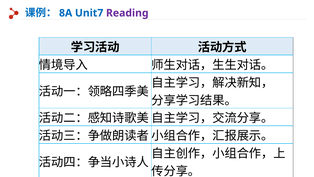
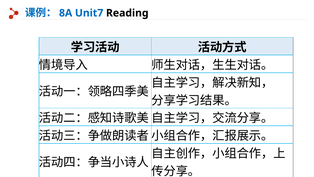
Reading colour: purple -> black (127, 13)
